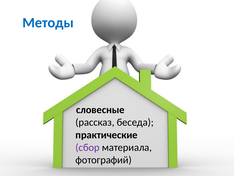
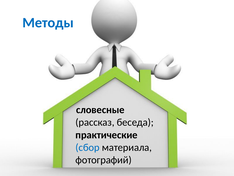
сбор colour: purple -> blue (87, 147)
